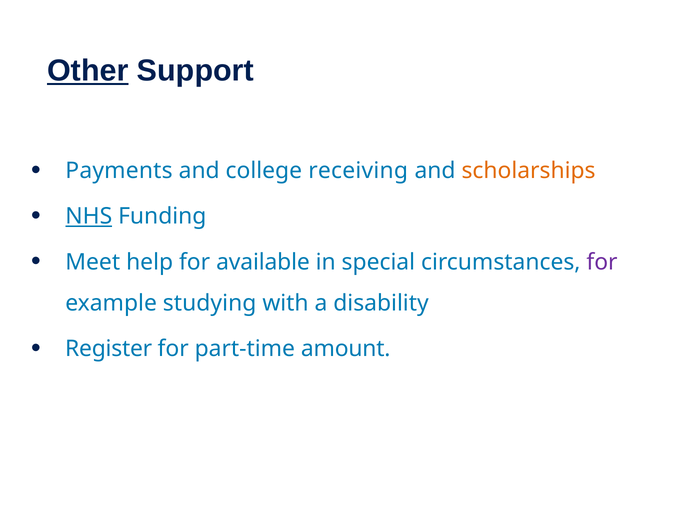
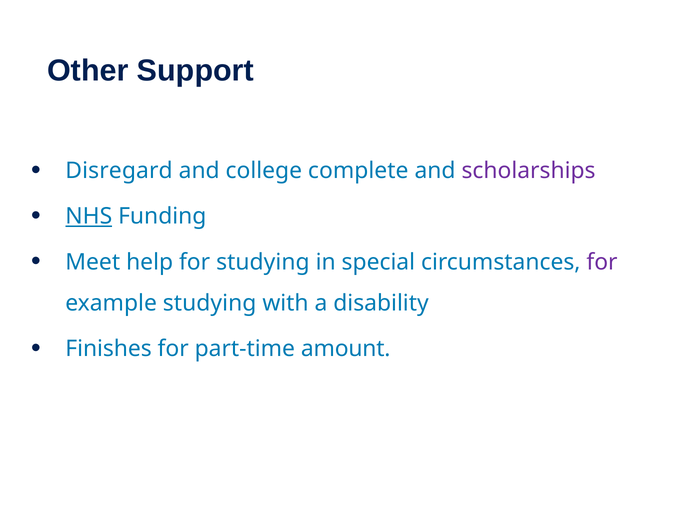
Other underline: present -> none (88, 71)
Payments: Payments -> Disregard (119, 171)
receiving: receiving -> complete (358, 171)
scholarships colour: orange -> purple (529, 171)
for available: available -> studying (263, 262)
Register: Register -> Finishes (109, 349)
